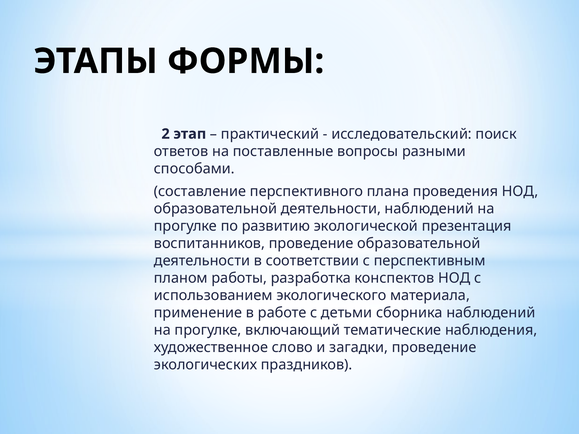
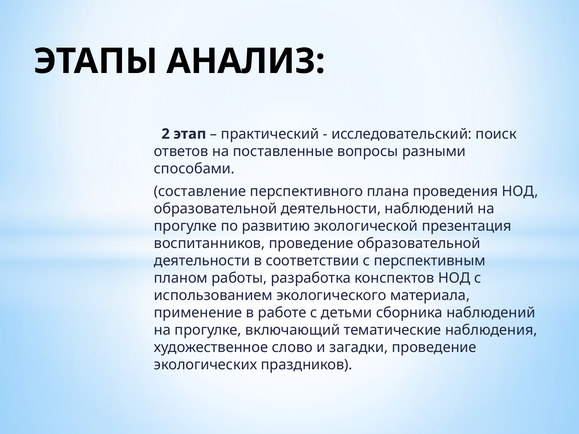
ФОРМЫ: ФОРМЫ -> АНАЛИЗ (246, 61)
